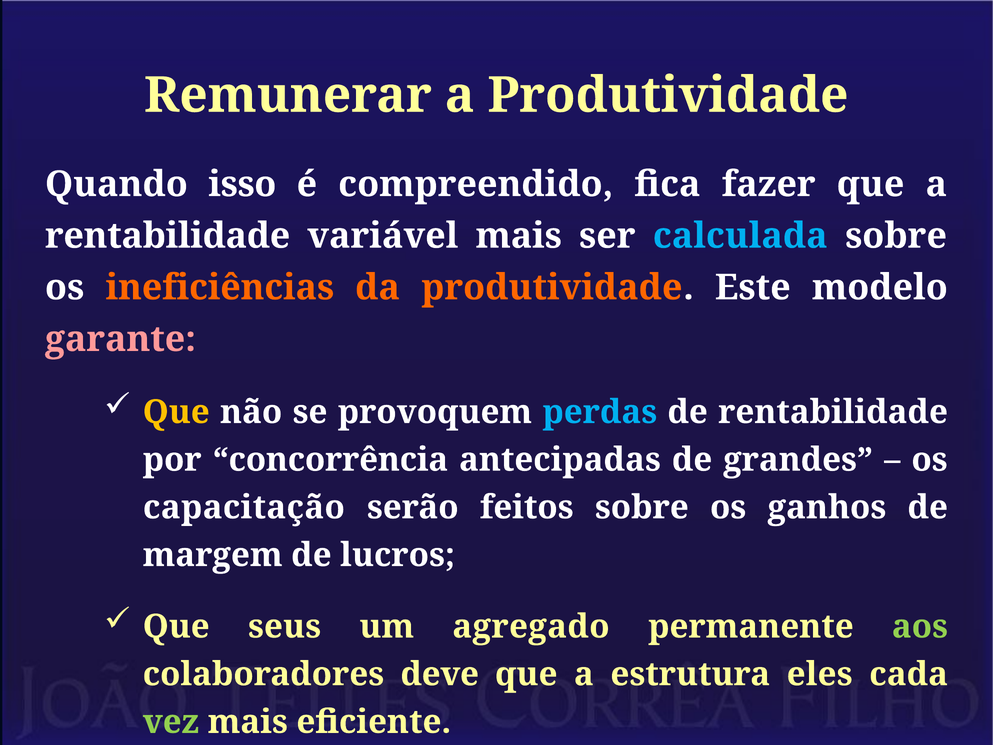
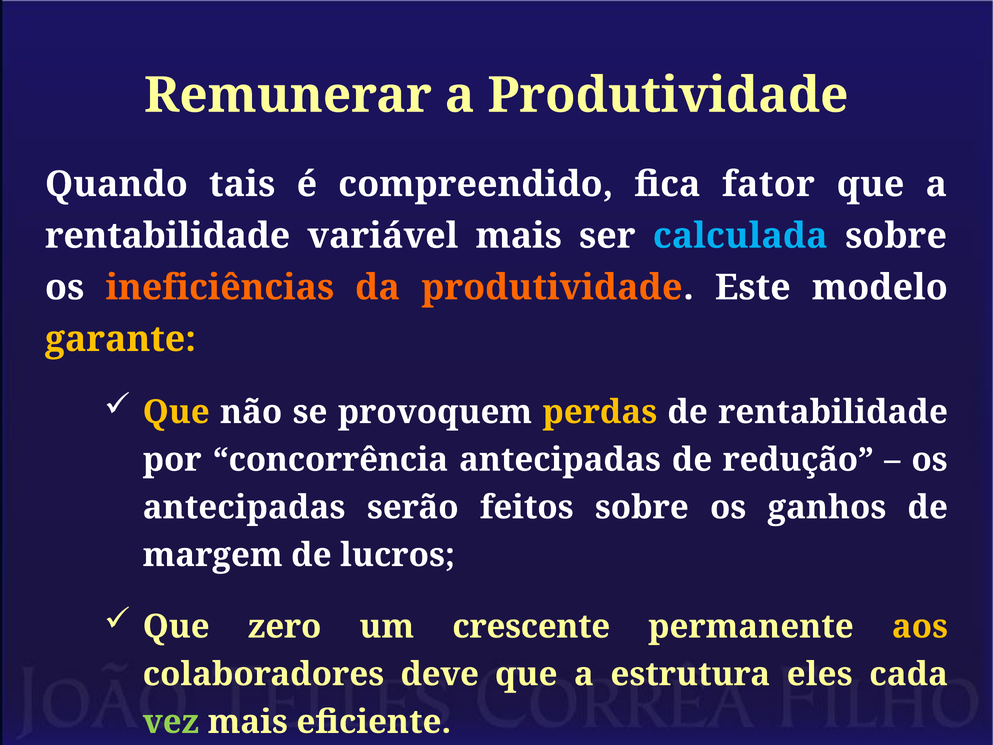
isso: isso -> tais (242, 184)
fazer: fazer -> fator (768, 184)
garante colour: pink -> yellow (120, 339)
perdas colour: light blue -> yellow (600, 412)
grandes: grandes -> redução (798, 460)
capacitação: capacitação -> antecipadas (244, 507)
seus: seus -> zero (285, 626)
agregado: agregado -> crescente (531, 626)
aos colour: light green -> yellow (920, 626)
